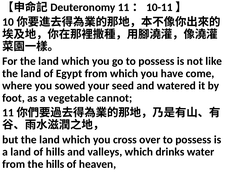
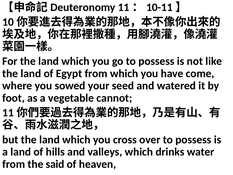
the hills: hills -> said (55, 164)
